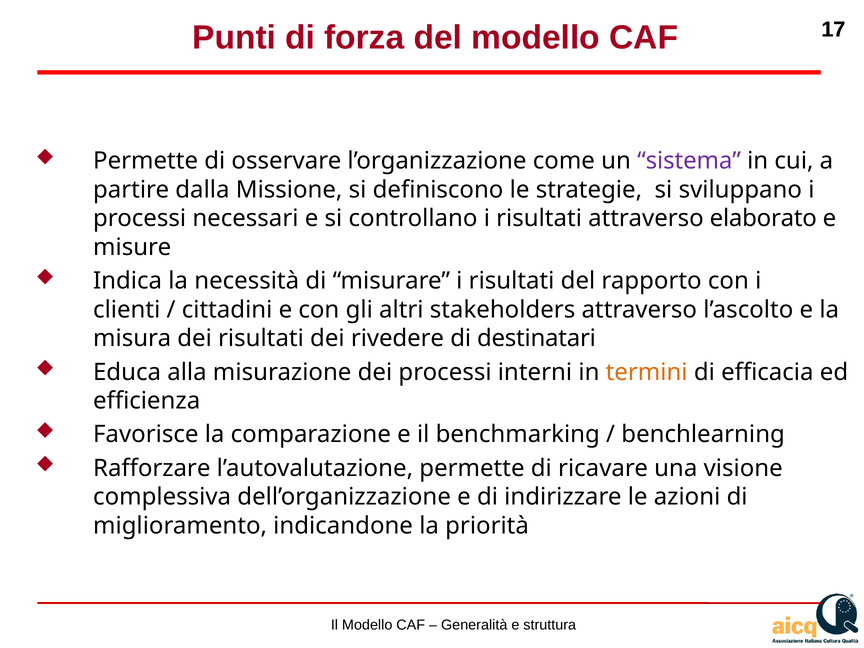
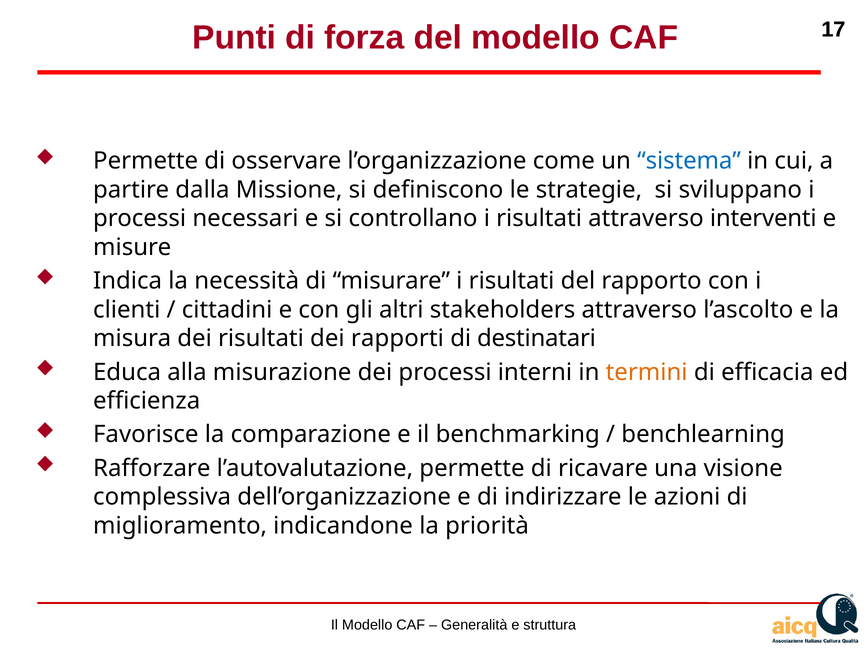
sistema colour: purple -> blue (689, 161)
elaborato: elaborato -> interventi (763, 218)
rivedere: rivedere -> rapporti (397, 338)
